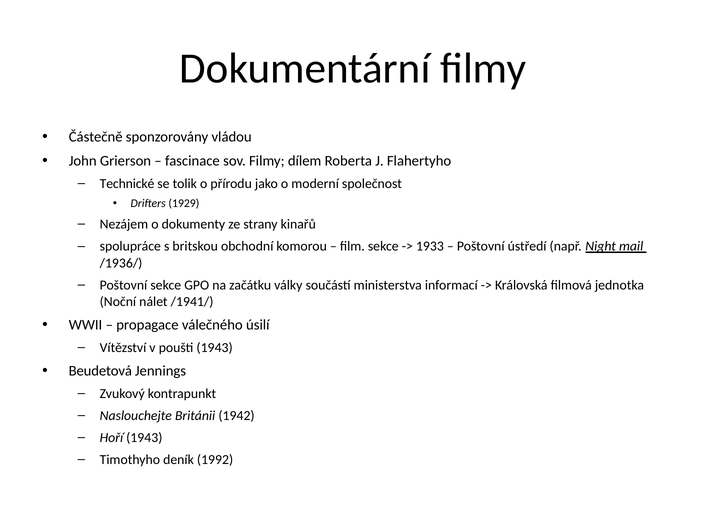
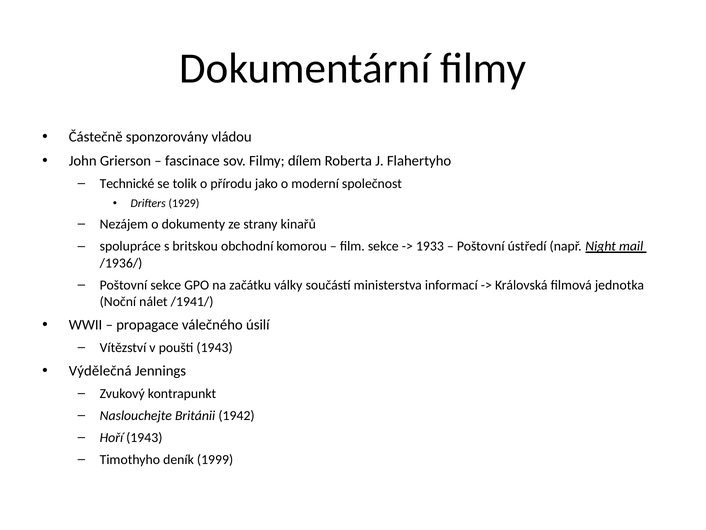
Beudetová: Beudetová -> Výdělečná (100, 371)
1992: 1992 -> 1999 (215, 459)
